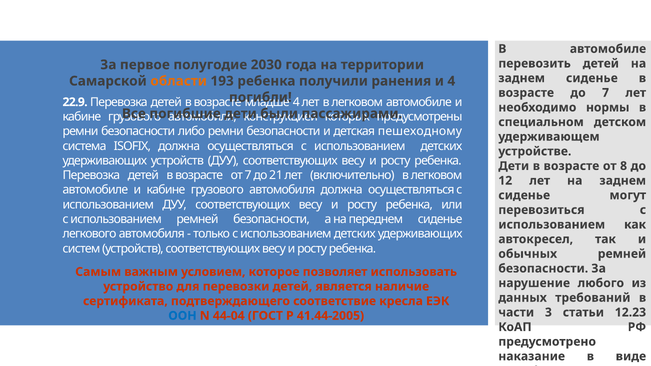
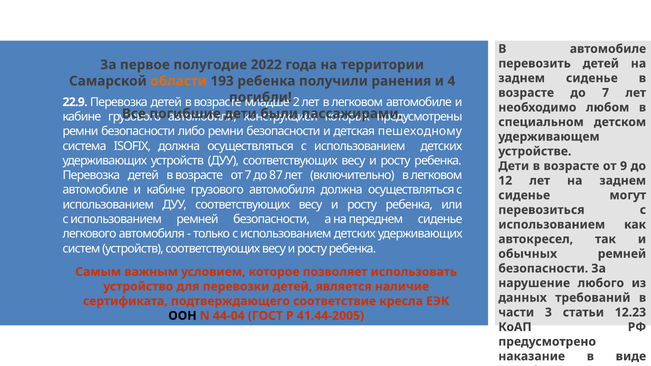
2030: 2030 -> 2022 (266, 65)
4: 4 -> 2 (296, 102)
нормы: нормы -> любом (608, 107)
8: 8 -> 9 (624, 166)
21: 21 -> 87 (276, 175)
ООН colour: blue -> black (182, 316)
